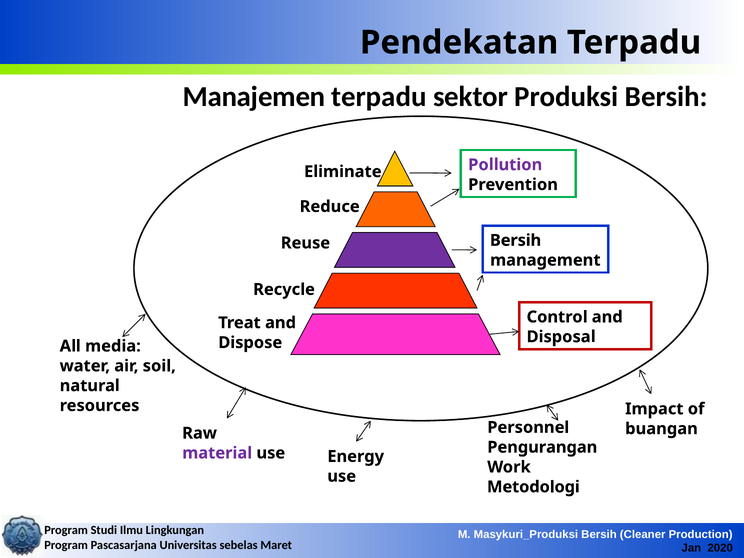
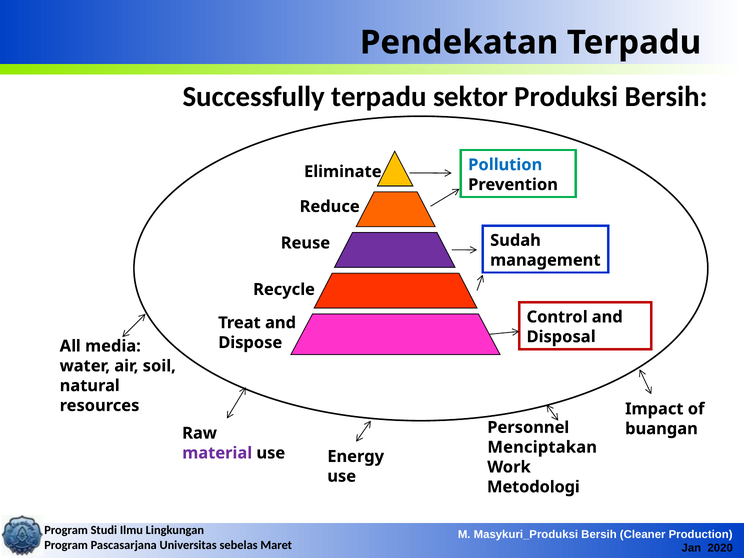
Manajemen: Manajemen -> Successfully (254, 97)
Pollution colour: purple -> blue (505, 165)
Bersih: Bersih -> Sudah (516, 240)
Pengurangan: Pengurangan -> Menciptakan (542, 447)
